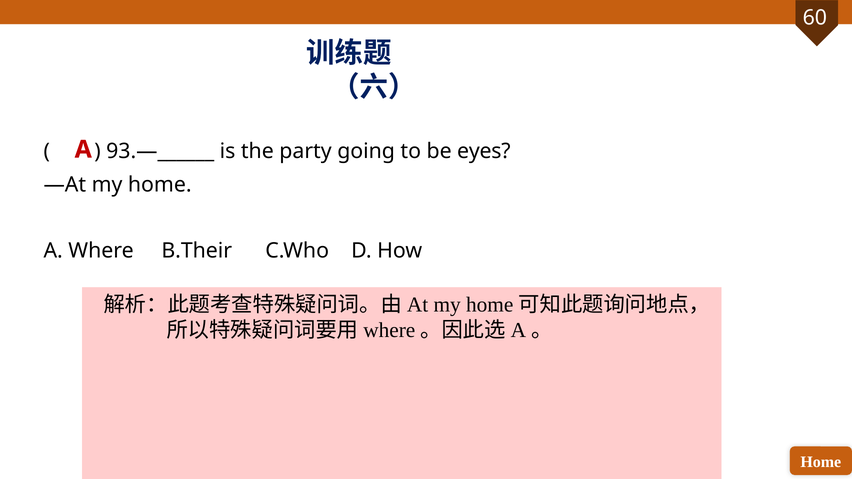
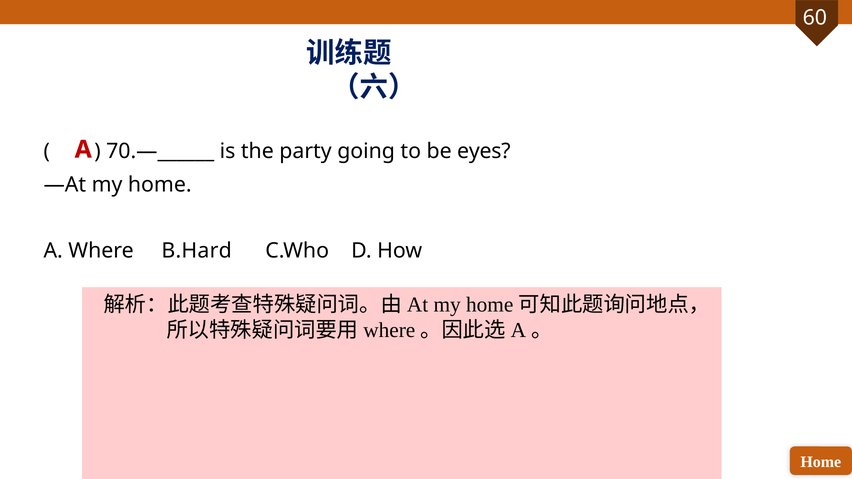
93.—______: 93.—______ -> 70.—______ (160, 151)
B.Their: B.Their -> B.Hard (197, 251)
